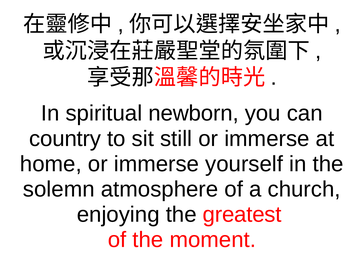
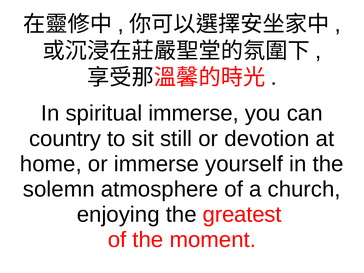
spiritual newborn: newborn -> immerse (194, 113)
still or immerse: immerse -> devotion (267, 139)
